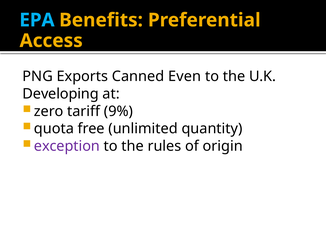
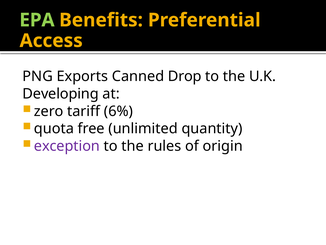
EPA colour: light blue -> light green (37, 20)
Even: Even -> Drop (185, 76)
9%: 9% -> 6% (118, 111)
